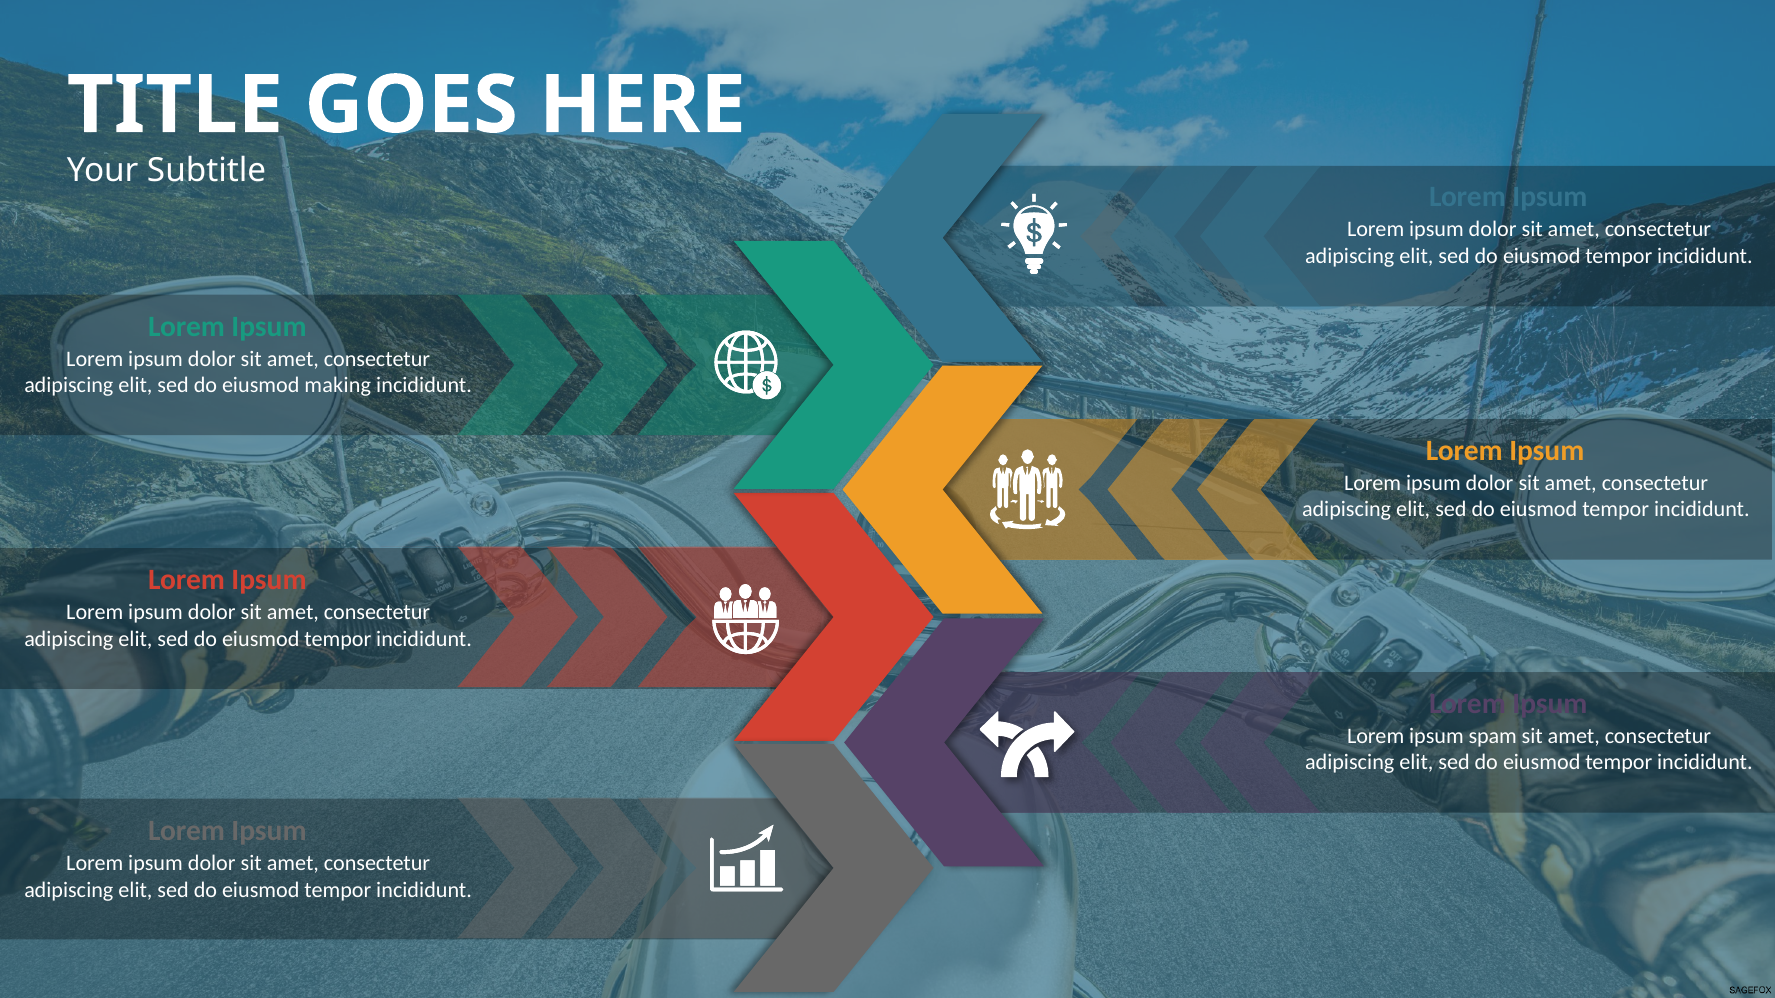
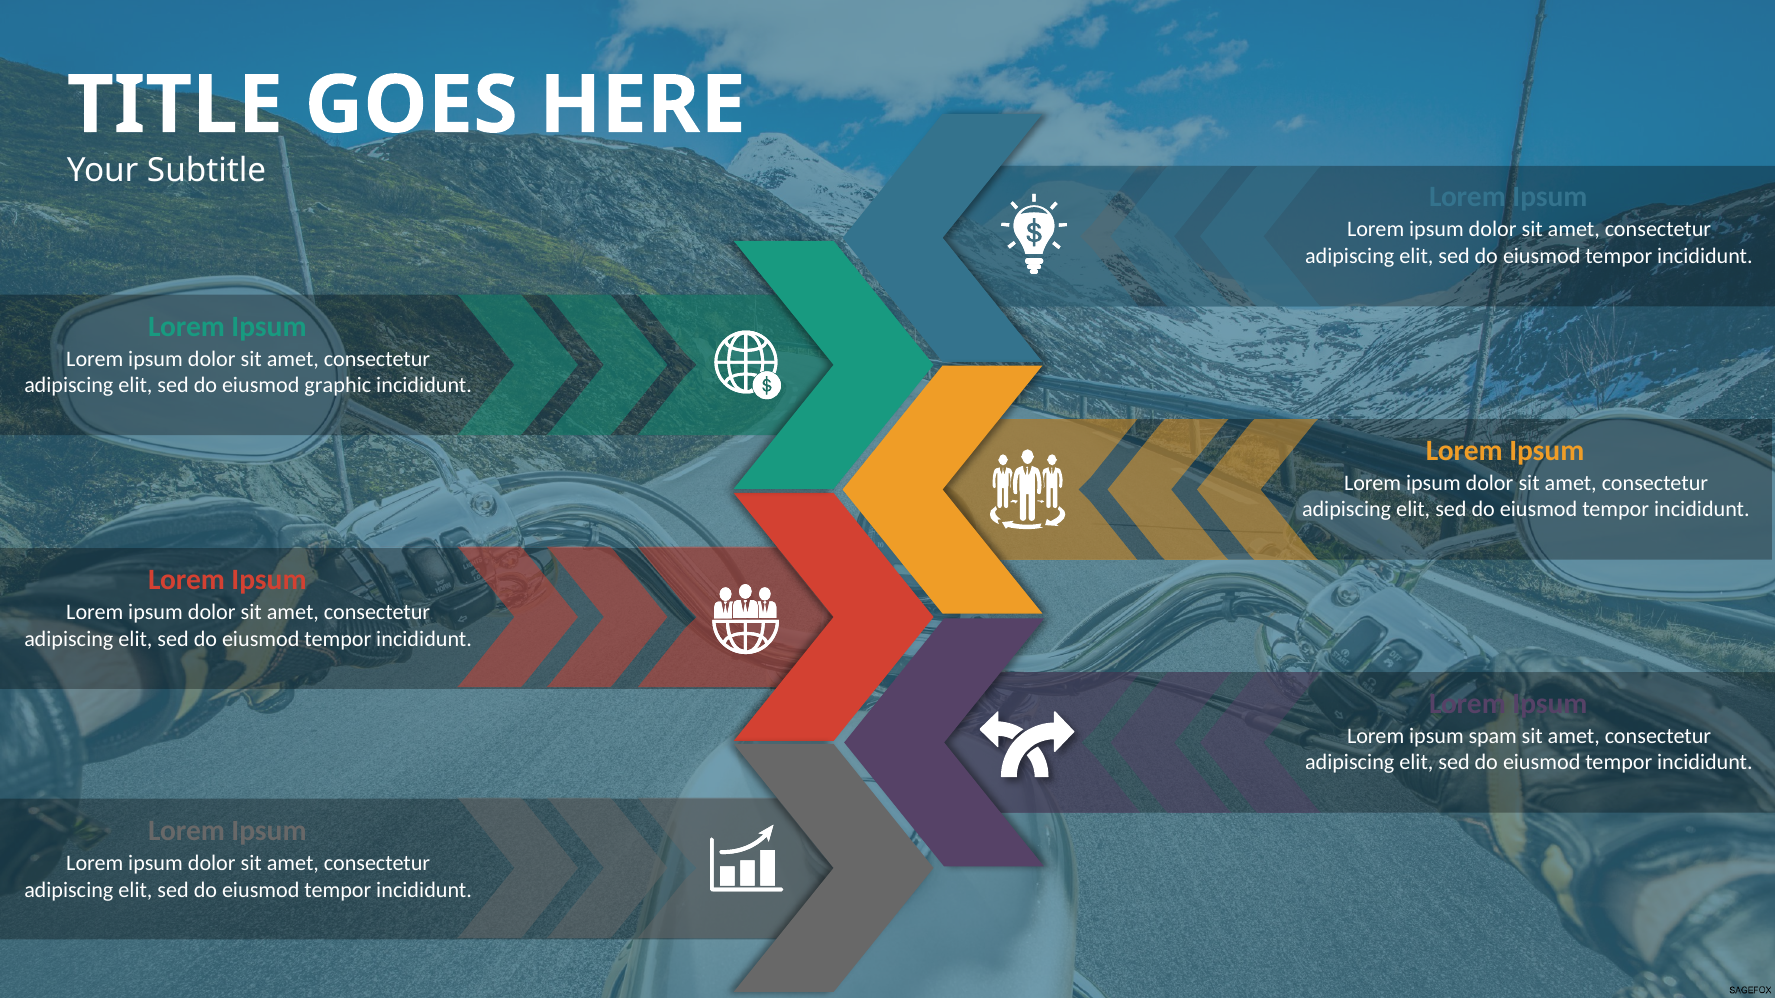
making: making -> graphic (338, 386)
